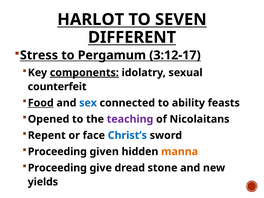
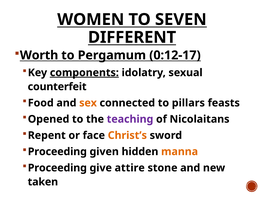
HARLOT: HARLOT -> WOMEN (91, 20)
Stress: Stress -> Worth (39, 55)
3:12-17: 3:12-17 -> 0:12-17 (175, 55)
Food underline: present -> none (41, 103)
sex colour: blue -> orange (88, 103)
ability: ability -> pillars (188, 103)
Christ’s colour: blue -> orange (127, 135)
dread: dread -> attire (130, 168)
yields: yields -> taken (43, 182)
